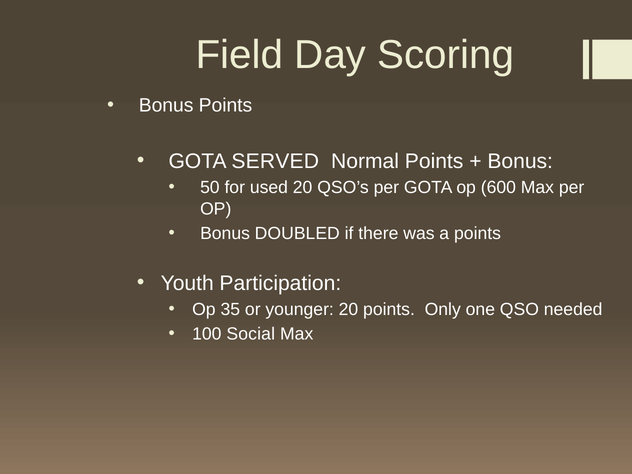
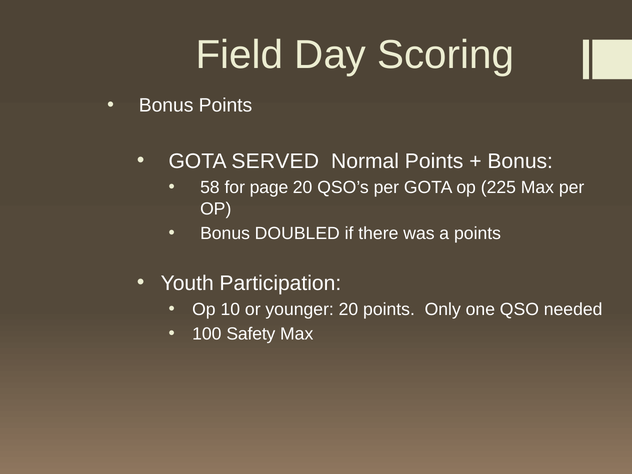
50: 50 -> 58 (210, 188)
used: used -> page (269, 188)
600: 600 -> 225 (498, 188)
35: 35 -> 10 (230, 310)
Social: Social -> Safety (251, 334)
